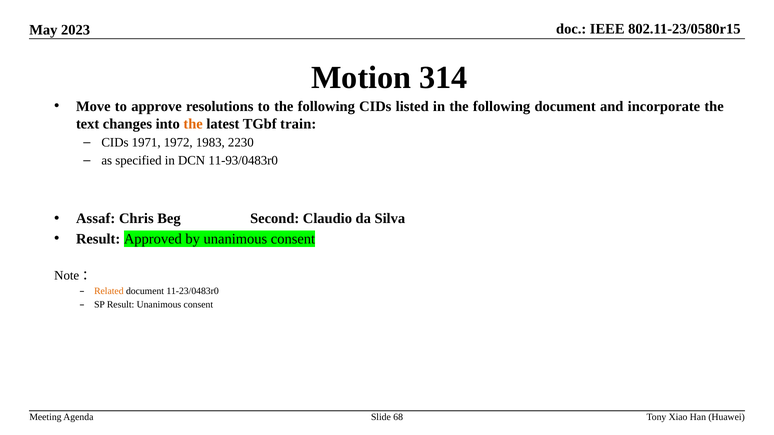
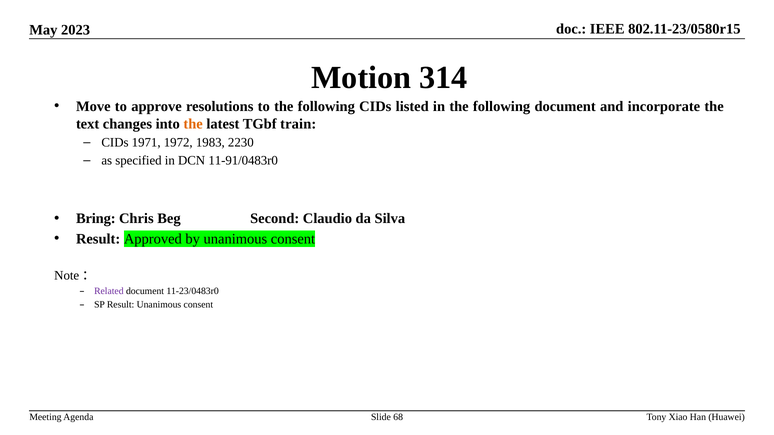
11-93/0483r0: 11-93/0483r0 -> 11-91/0483r0 (243, 161)
Assaf: Assaf -> Bring (96, 219)
Related colour: orange -> purple (109, 291)
